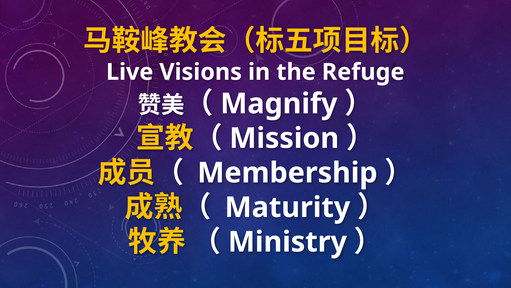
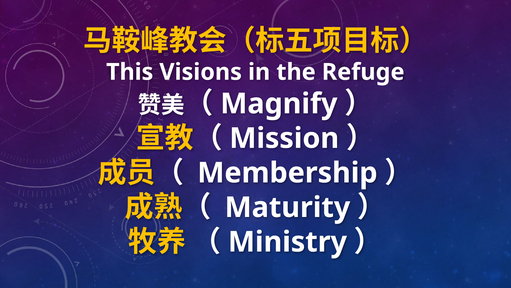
Live: Live -> This (130, 72)
